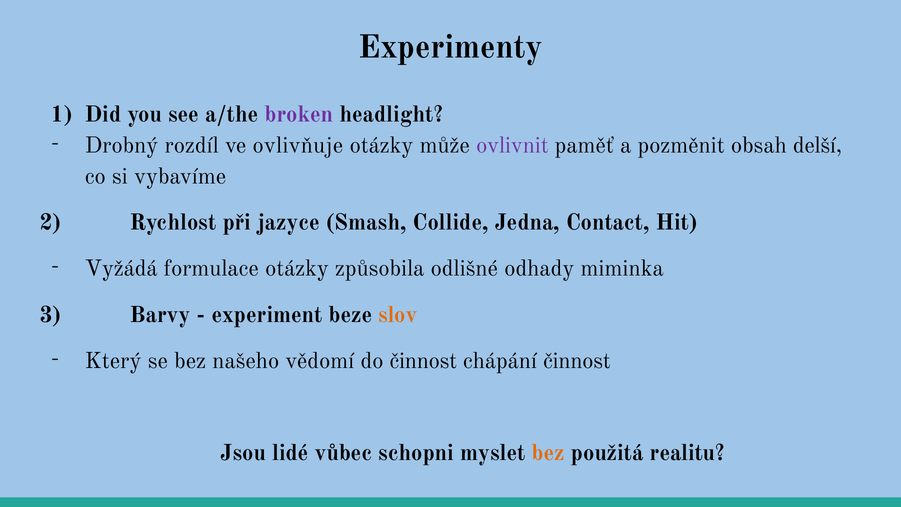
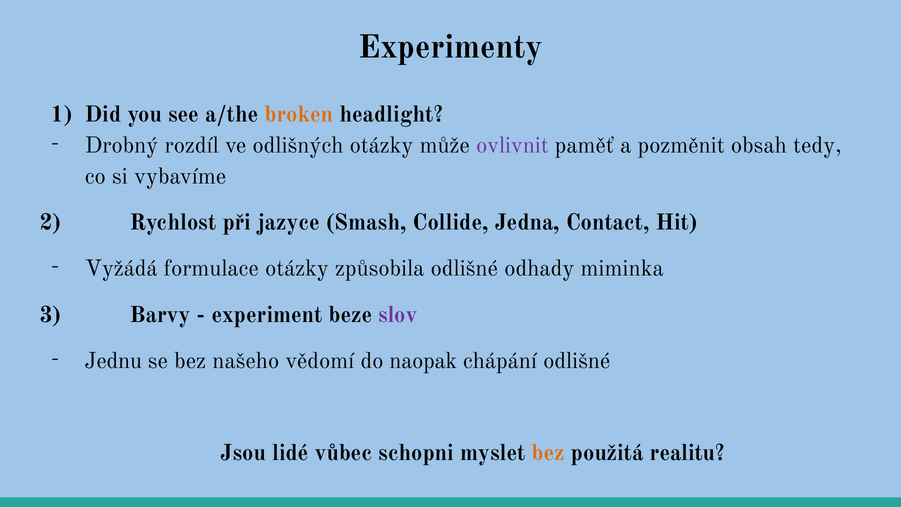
broken colour: purple -> orange (299, 114)
ovlivňuje: ovlivňuje -> odlišných (298, 145)
delší: delší -> tedy (817, 145)
slov colour: orange -> purple (398, 315)
Který: Který -> Jednu (113, 361)
do činnost: činnost -> naopak (423, 361)
chápání činnost: činnost -> odlišné (577, 361)
